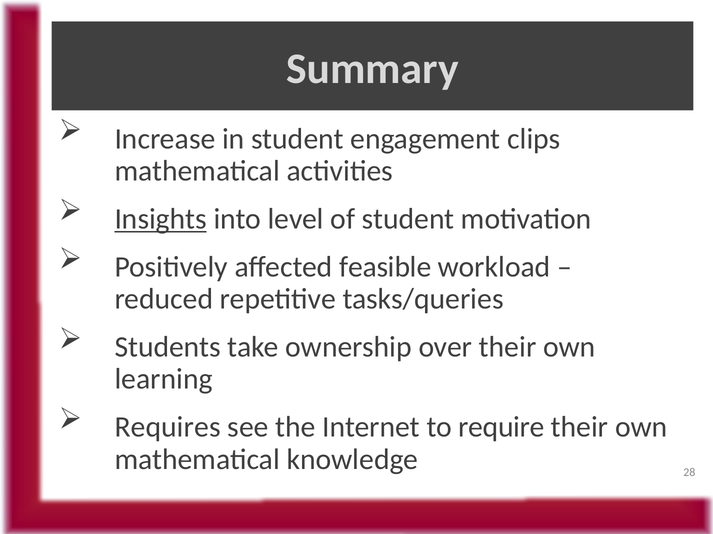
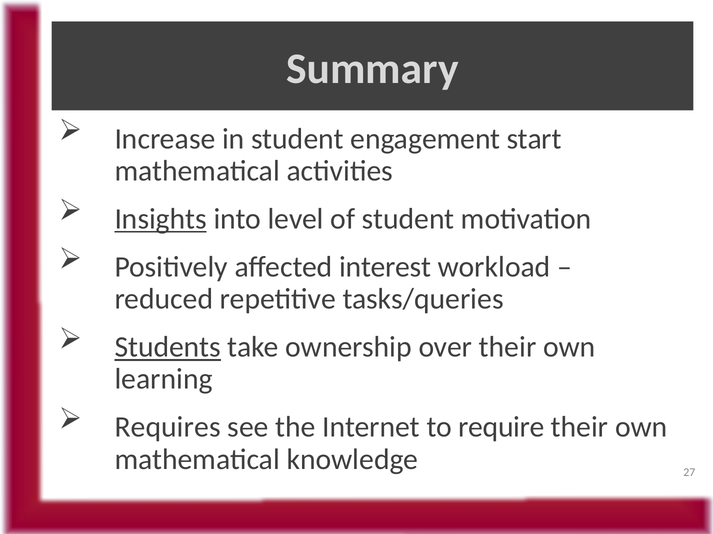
clips: clips -> start (534, 139)
feasible: feasible -> interest (385, 267)
Students underline: none -> present (168, 348)
28: 28 -> 27 (689, 473)
